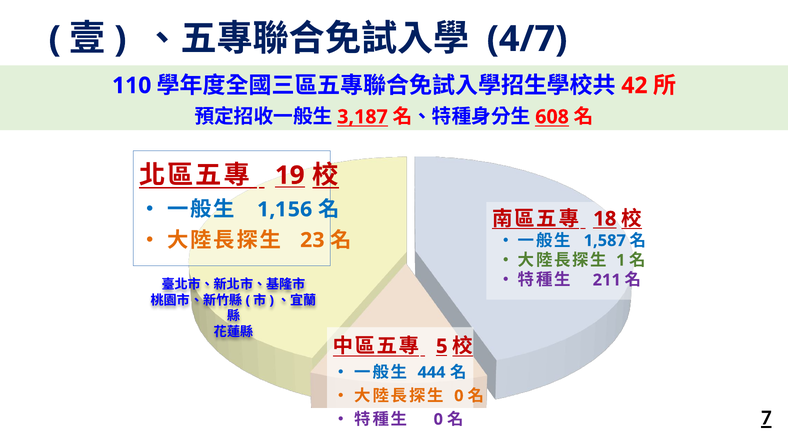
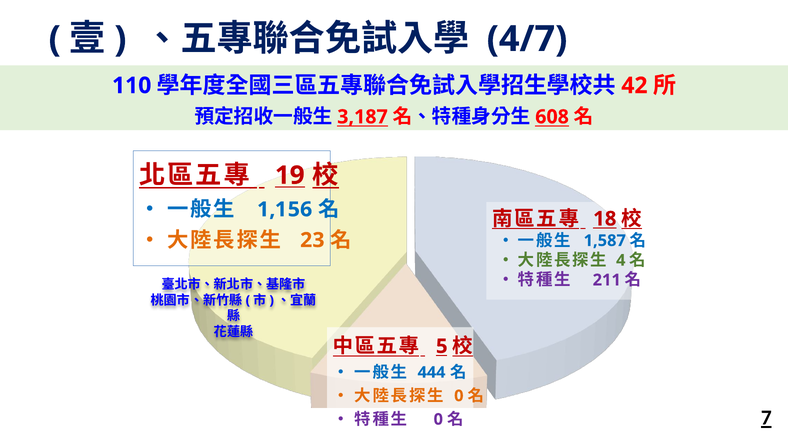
1: 1 -> 4 (621, 260)
